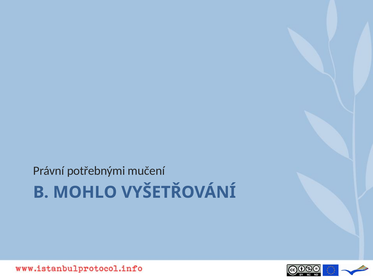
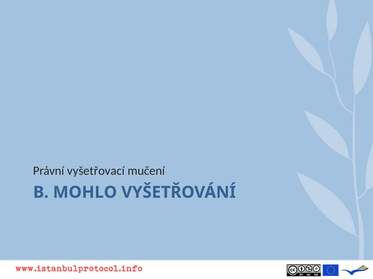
potřebnými: potřebnými -> vyšetřovací (96, 171)
